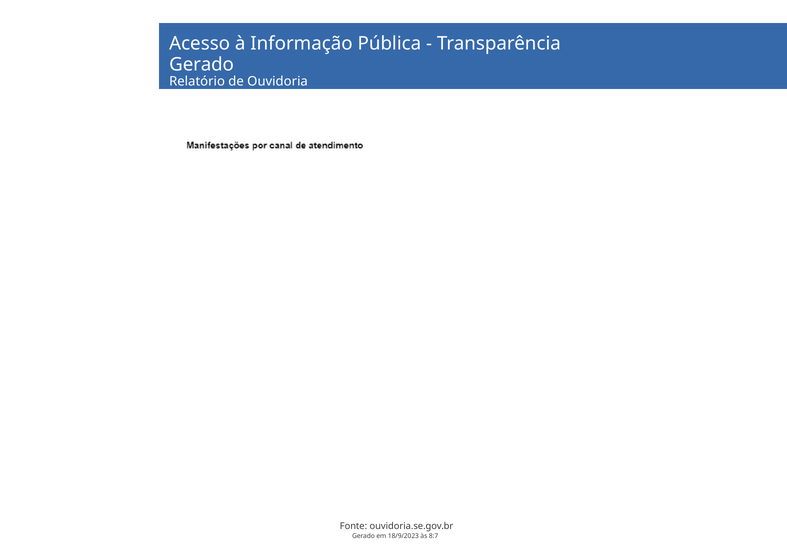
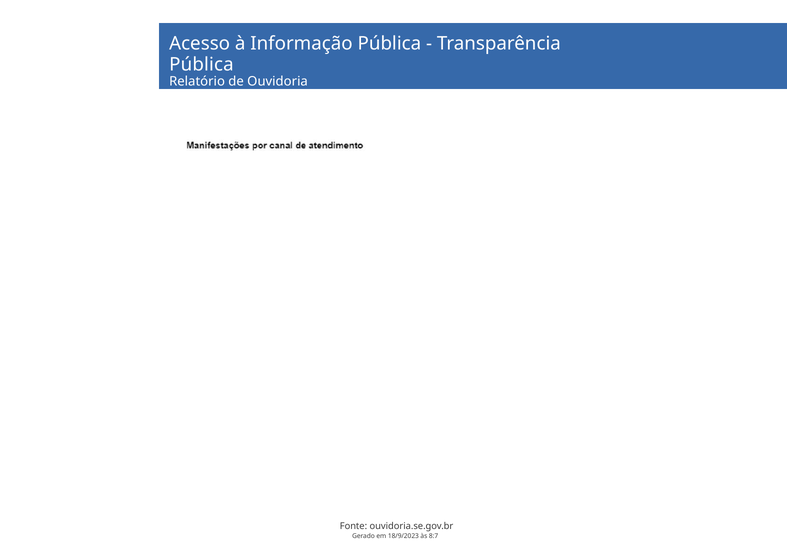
Gerado: Gerado -> Pública (201, 64)
